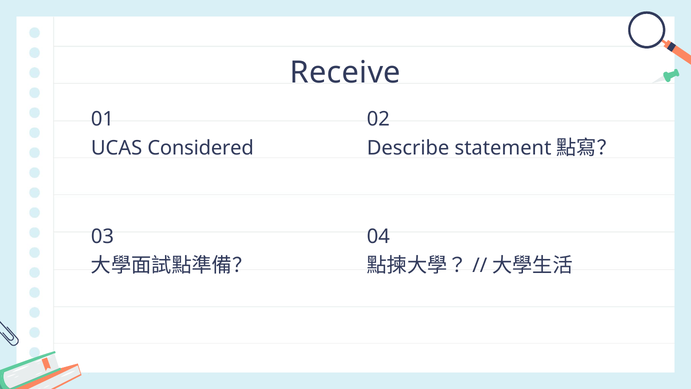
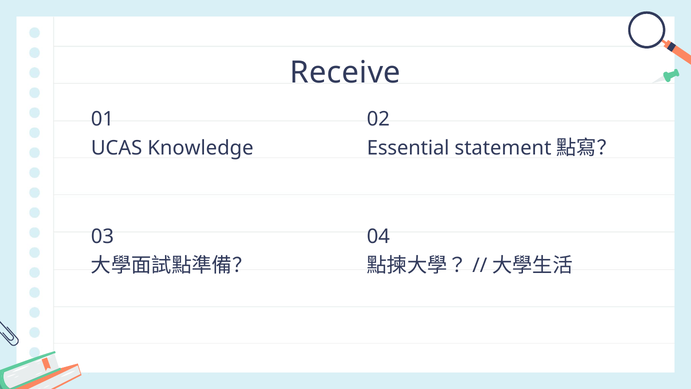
Describe: Describe -> Essential (408, 148)
Considered: Considered -> Knowledge (200, 148)
